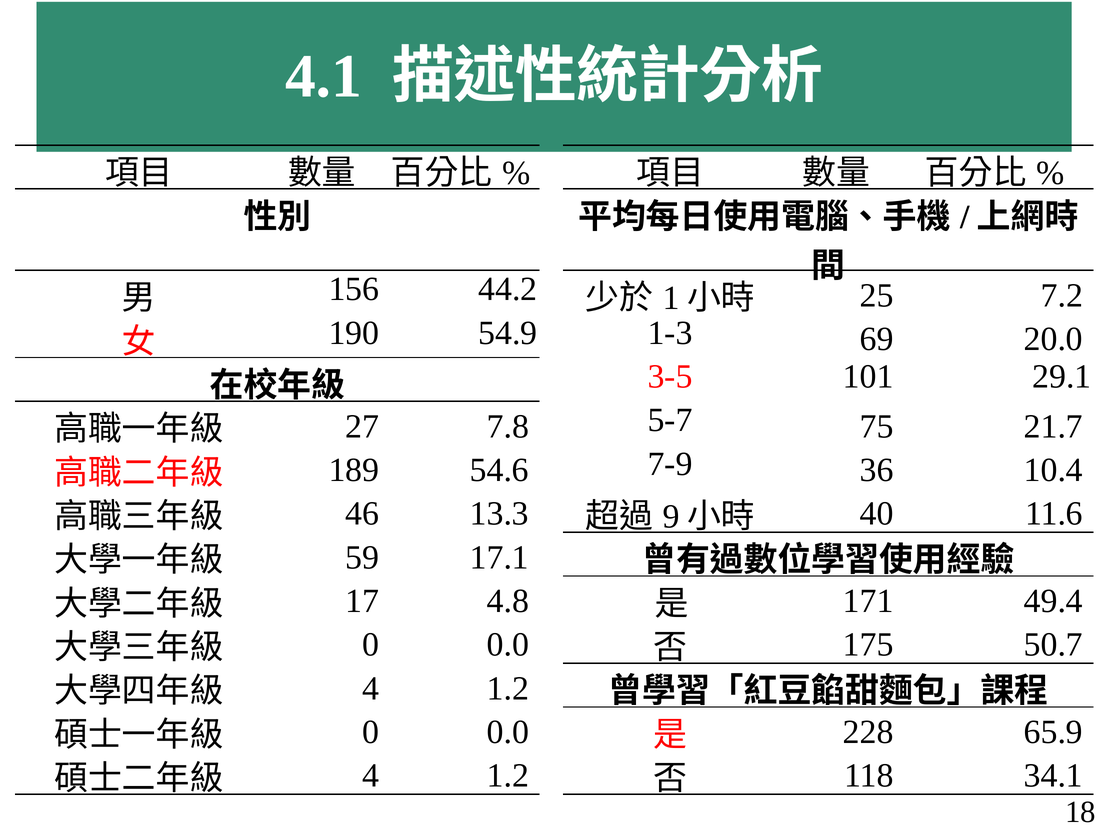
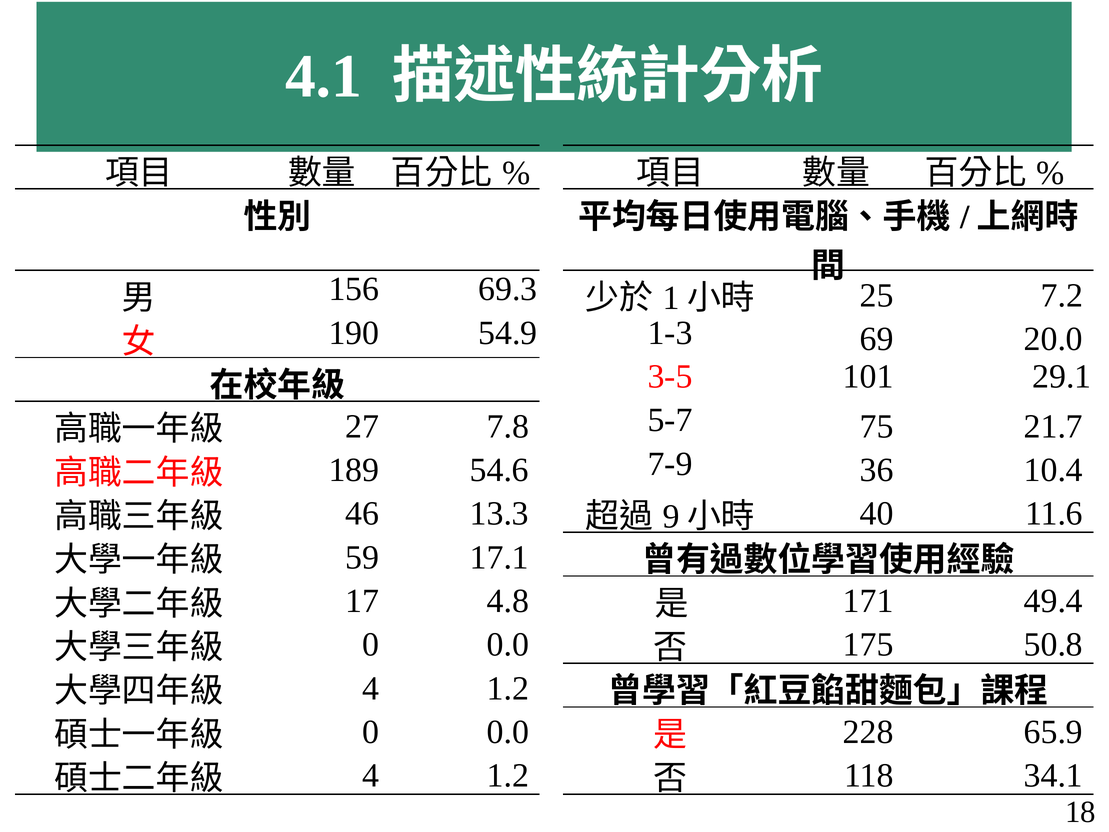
44.2: 44.2 -> 69.3 (508, 289)
50.7: 50.7 -> 50.8 (1053, 645)
